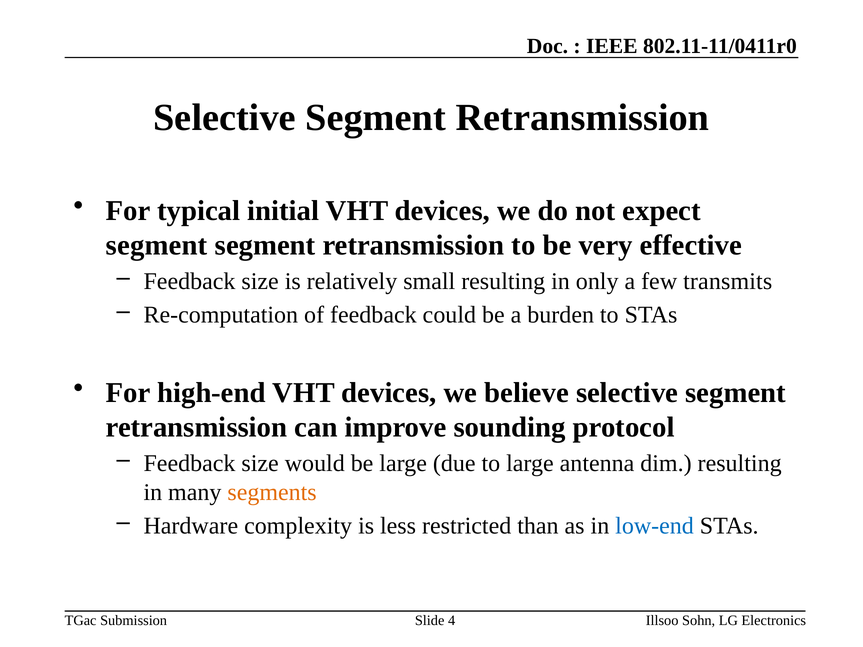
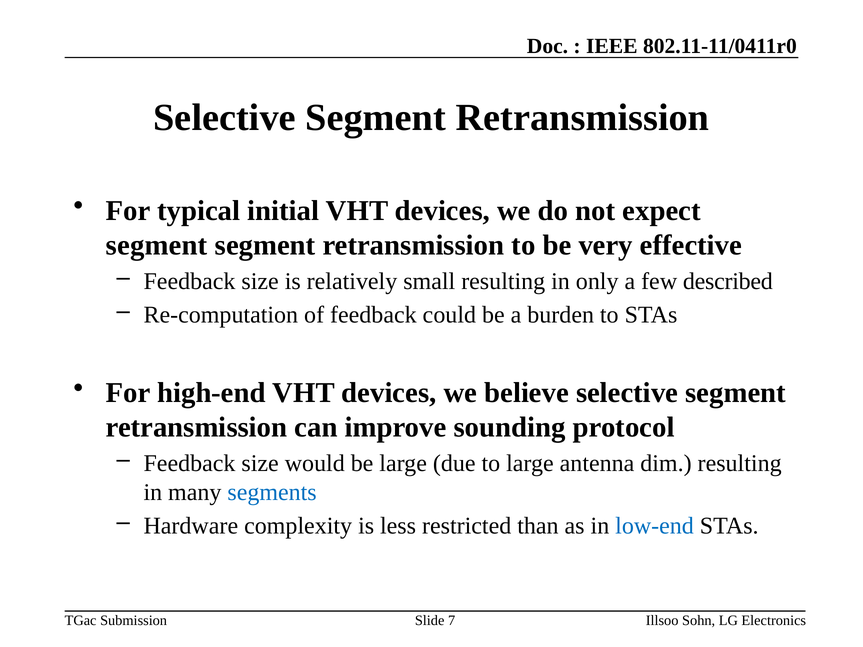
transmits: transmits -> described (728, 281)
segments colour: orange -> blue (272, 492)
4: 4 -> 7 (452, 621)
